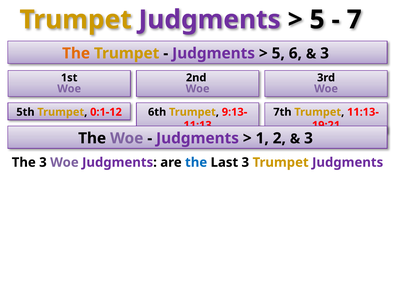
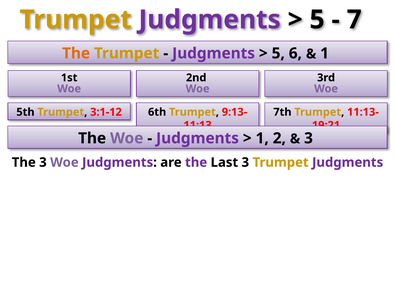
3: 3 -> 1 (325, 53)
0:1-12: 0:1-12 -> 3:1-12 (106, 112)
the colour: blue -> purple (196, 162)
